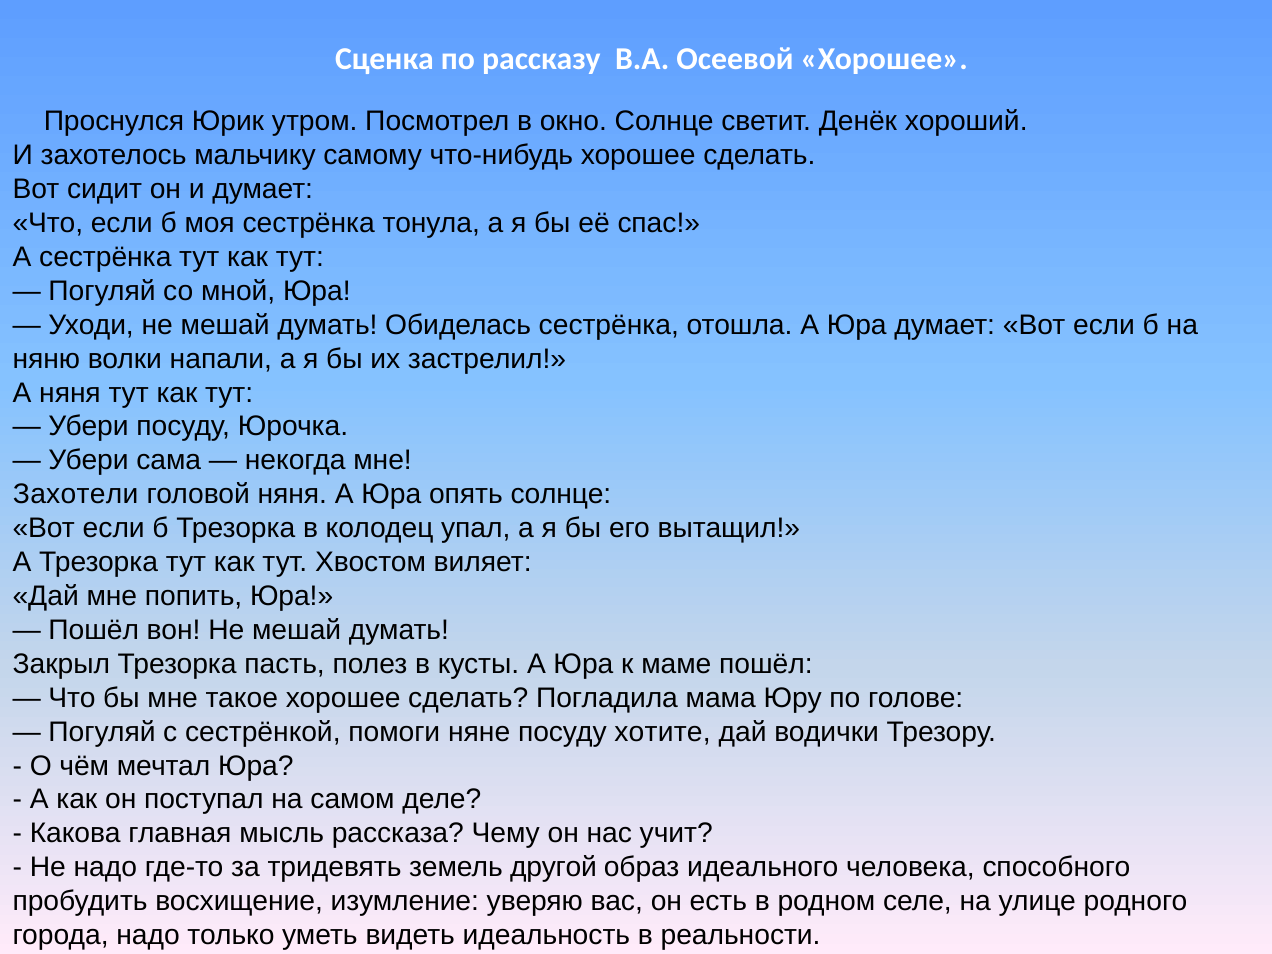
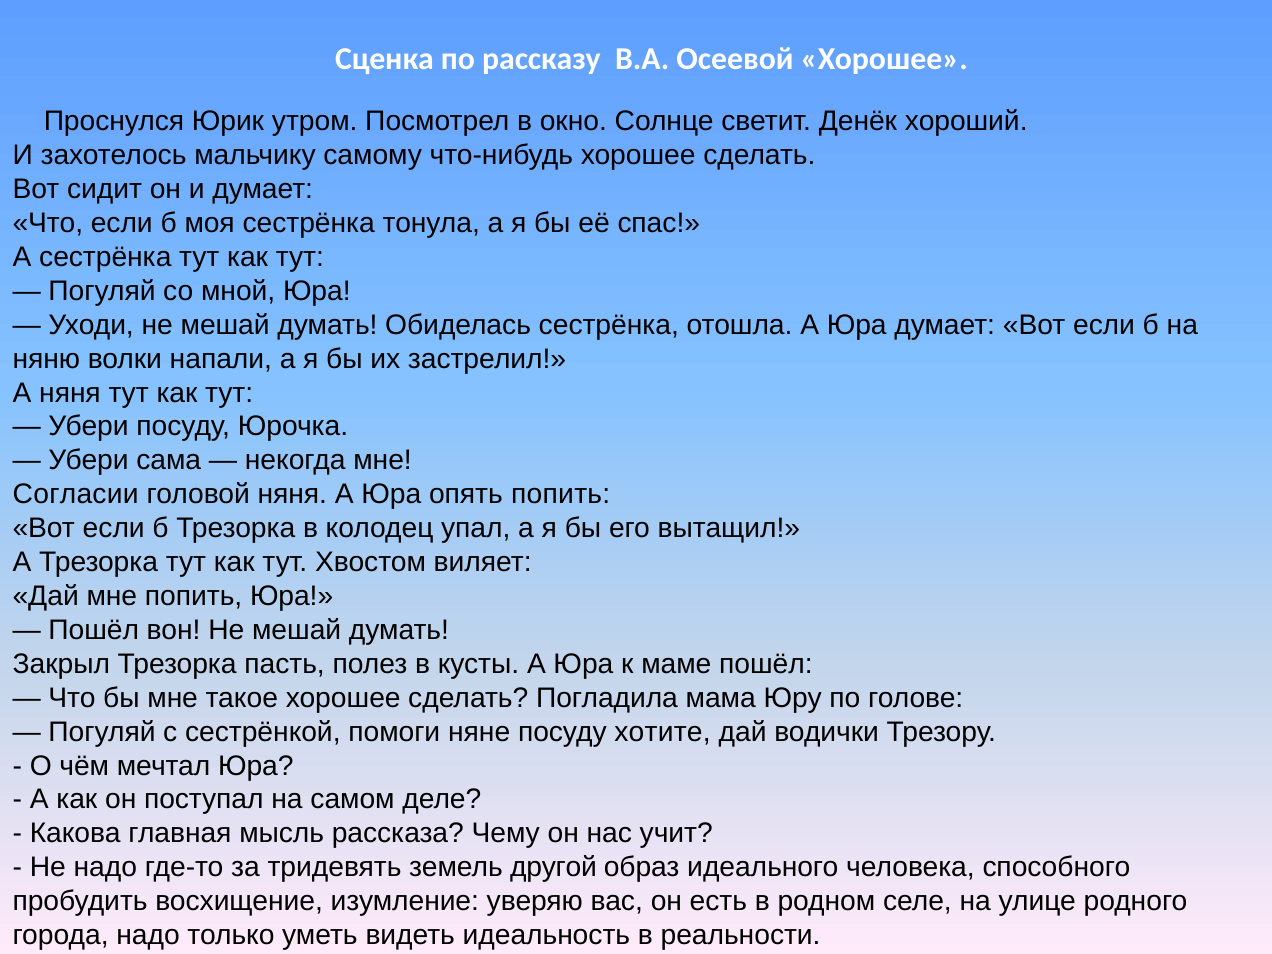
Захотели: Захотели -> Согласии (76, 494)
опять солнце: солнце -> попить (561, 494)
